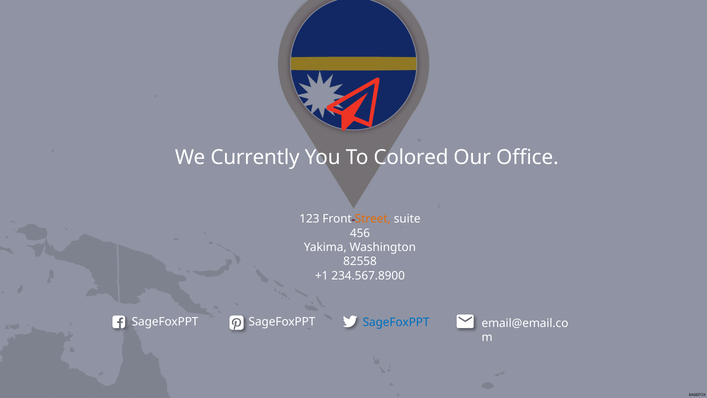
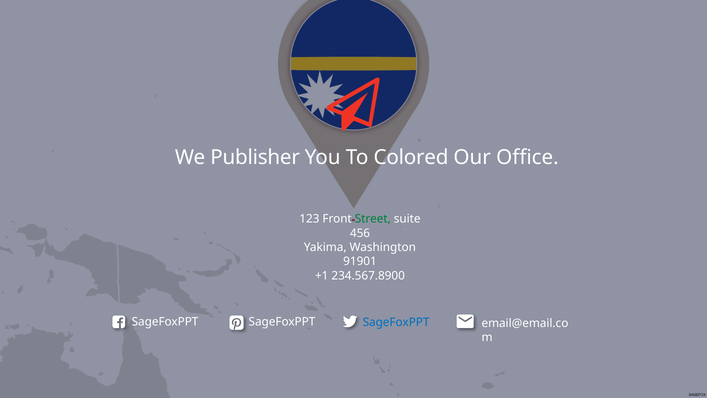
Currently: Currently -> Publisher (255, 157)
Street colour: orange -> green (373, 219)
82558: 82558 -> 91901 (360, 261)
